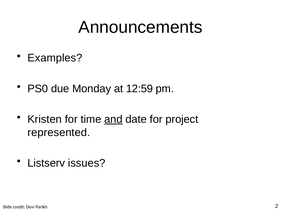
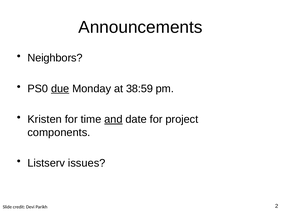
Examples: Examples -> Neighbors (55, 58)
due underline: none -> present (60, 89)
12:59: 12:59 -> 38:59 (139, 89)
represented: represented -> components (59, 132)
